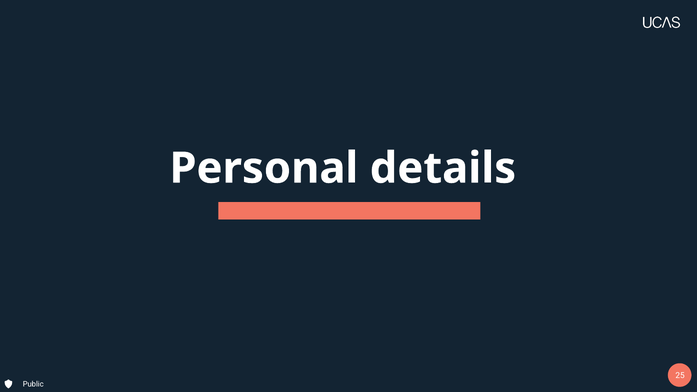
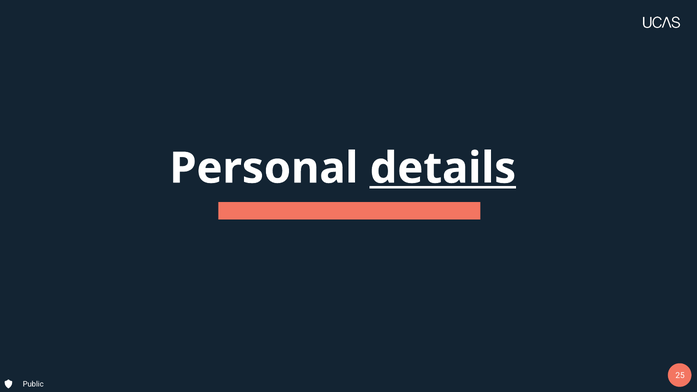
details underline: none -> present (443, 168)
